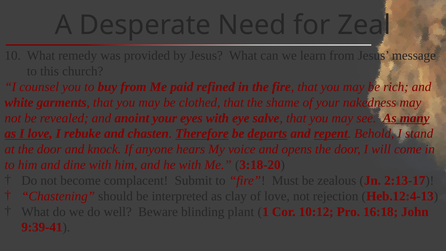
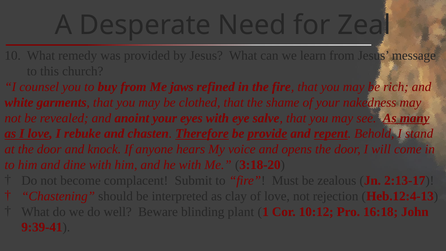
paid: paid -> jaws (182, 87)
departs: departs -> provide (267, 134)
